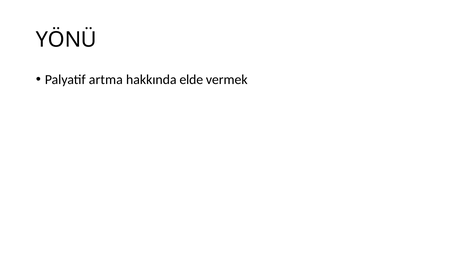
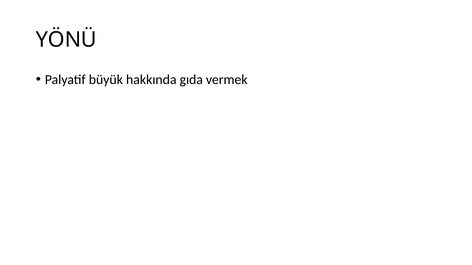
artma: artma -> büyük (106, 80)
elde: elde -> gıda (191, 80)
